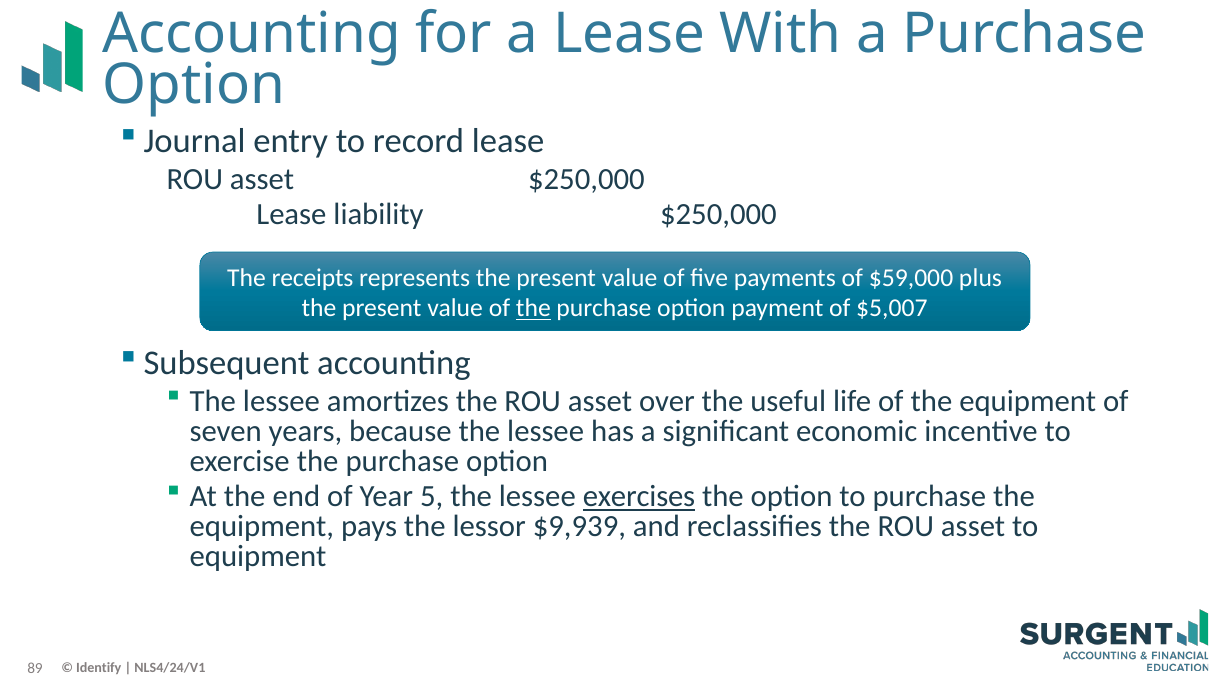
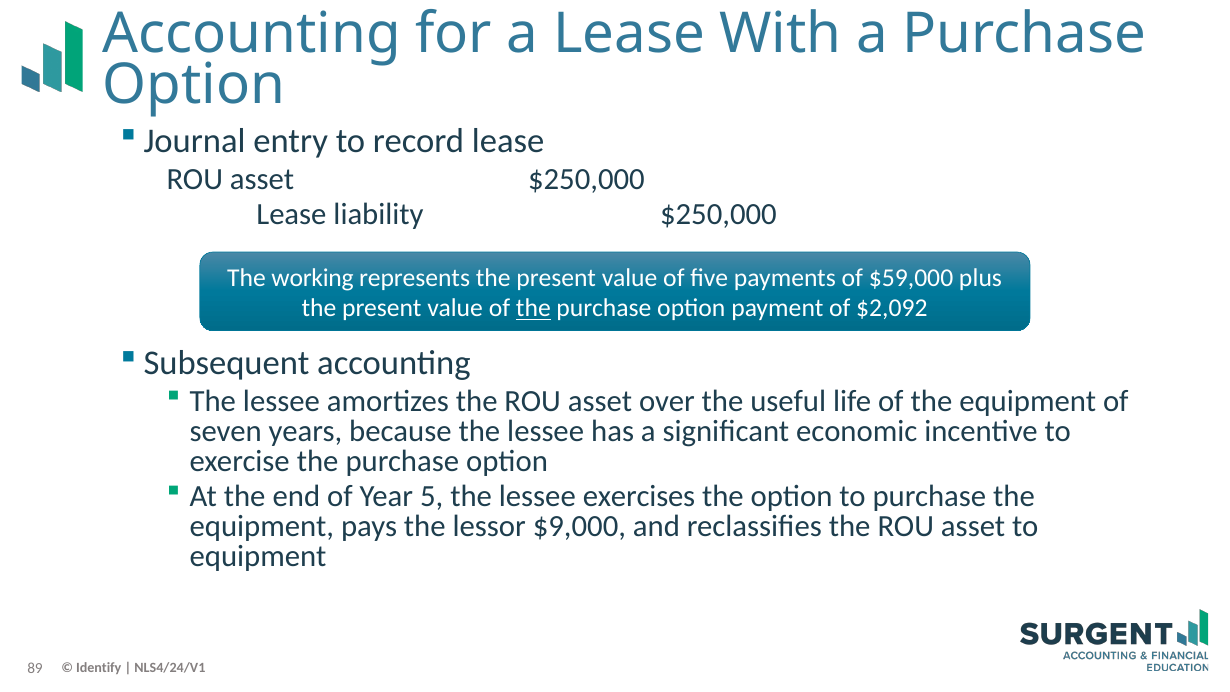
receipts: receipts -> working (313, 278)
$5,007: $5,007 -> $2,092 (892, 308)
exercises underline: present -> none (639, 496)
$9,939: $9,939 -> $9,000 (579, 526)
